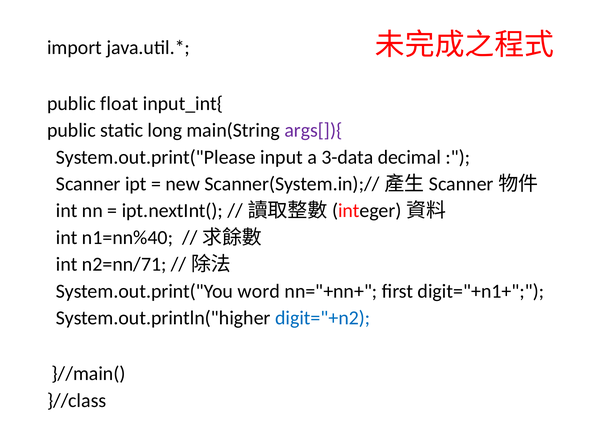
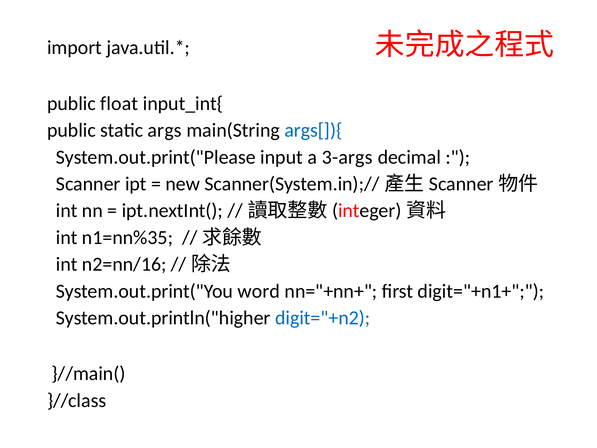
long: long -> args (165, 130)
args[]){ colour: purple -> blue (313, 130)
3-data: 3-data -> 3-args (347, 157)
n1=nn%40: n1=nn%40 -> n1=nn%35 (127, 237)
n2=nn/71: n2=nn/71 -> n2=nn/16 (124, 264)
